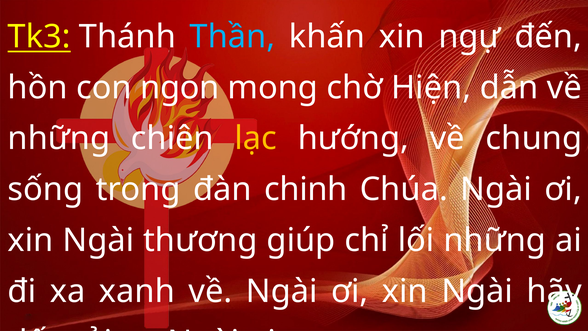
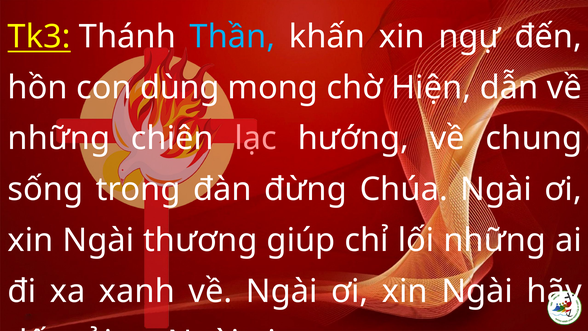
ngon: ngon -> dùng (180, 87)
lạc colour: yellow -> pink (256, 138)
chinh: chinh -> đừng (306, 189)
